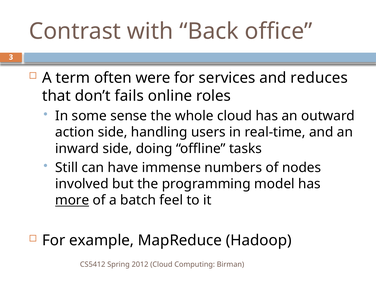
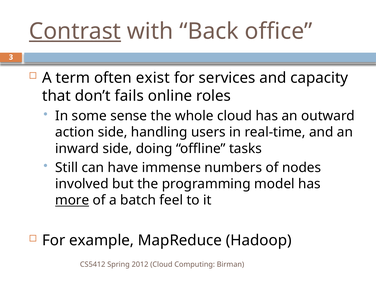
Contrast underline: none -> present (75, 31)
were: were -> exist (153, 78)
reduces: reduces -> capacity (319, 78)
